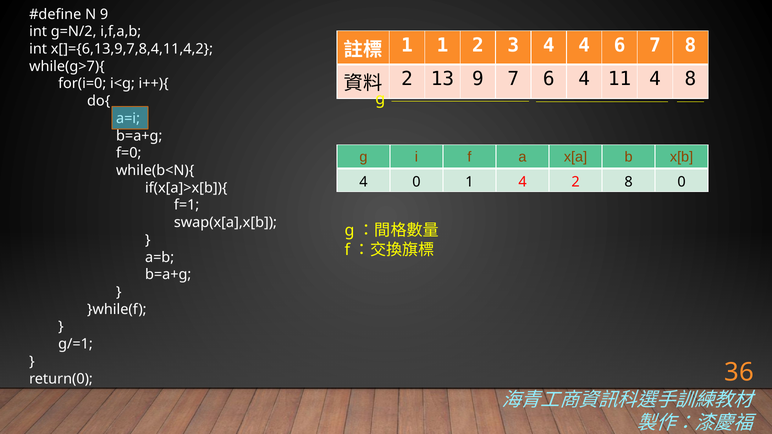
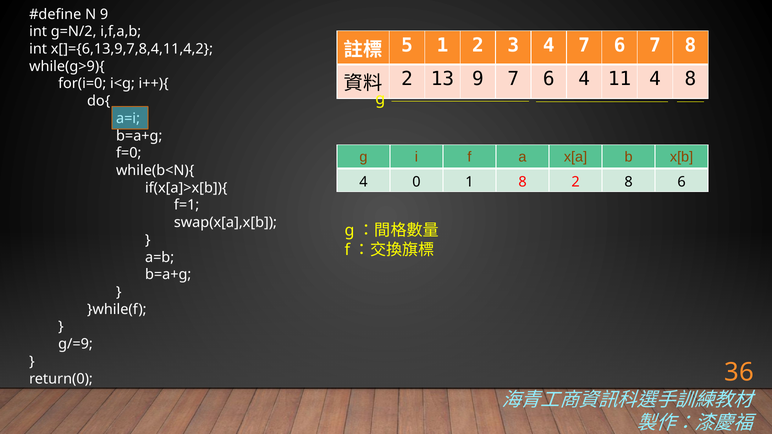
1: 1 -> 5 (407, 45)
4 4: 4 -> 7 (584, 45)
while(g>7){: while(g>7){ -> while(g>9){ (67, 66)
1 4: 4 -> 8 (523, 182)
8 0: 0 -> 6 (682, 182)
g/=1: g/=1 -> g/=9 (75, 344)
